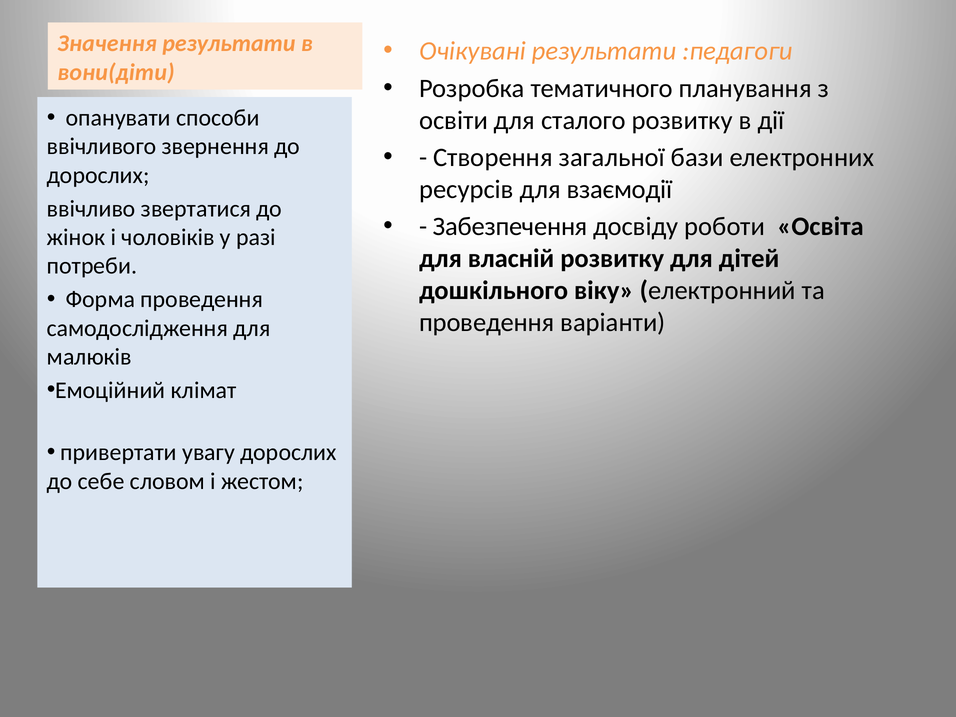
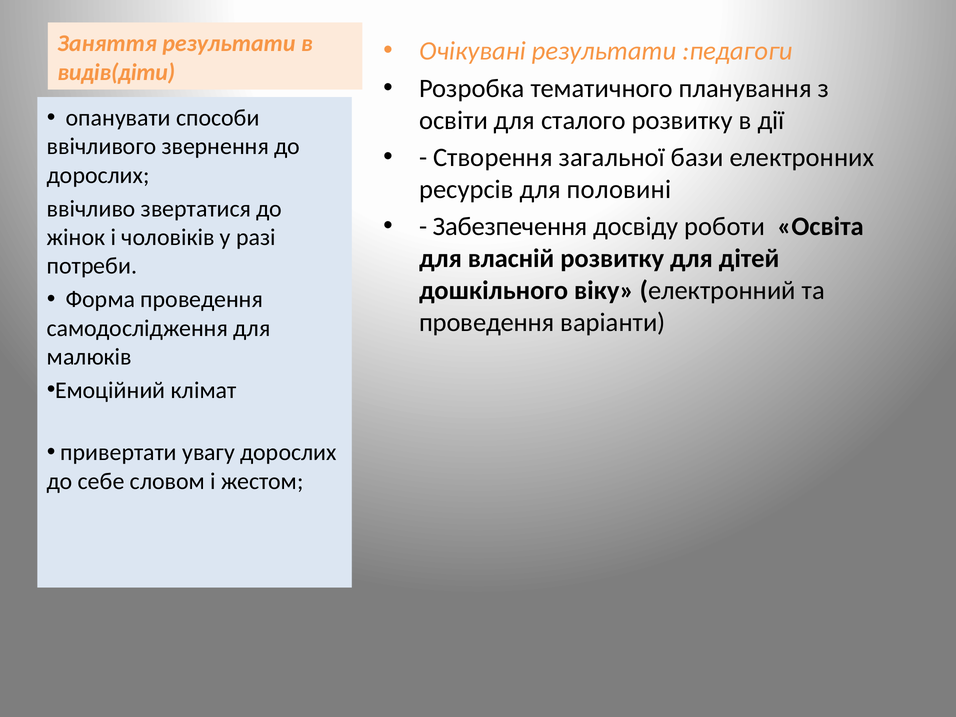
Значення: Значення -> Заняття (107, 43)
вони(діти: вони(діти -> видів(діти (116, 72)
взаємодії: взаємодії -> половині (619, 189)
